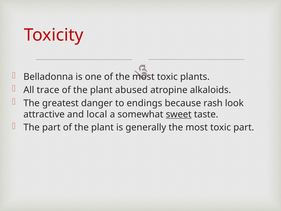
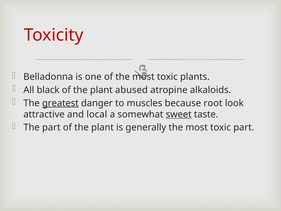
trace: trace -> black (48, 90)
greatest underline: none -> present (60, 103)
endings: endings -> muscles (144, 103)
rash: rash -> root (213, 103)
